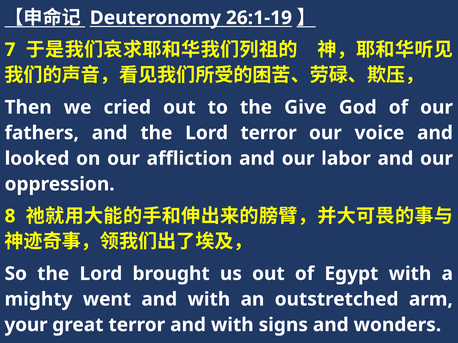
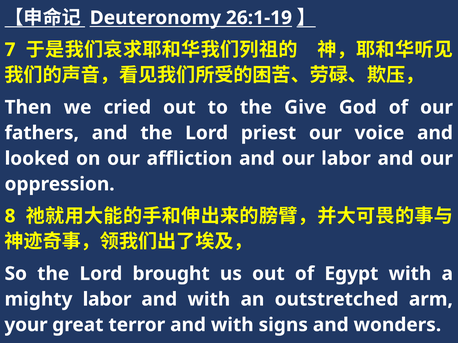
Lord terror: terror -> priest (268, 133)
mighty went: went -> labor (107, 300)
